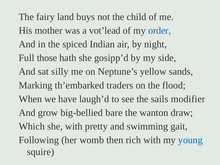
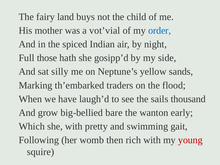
vot’lead: vot’lead -> vot’vial (105, 31)
modifier: modifier -> thousand (188, 99)
draw: draw -> early (182, 113)
young colour: blue -> red (190, 140)
